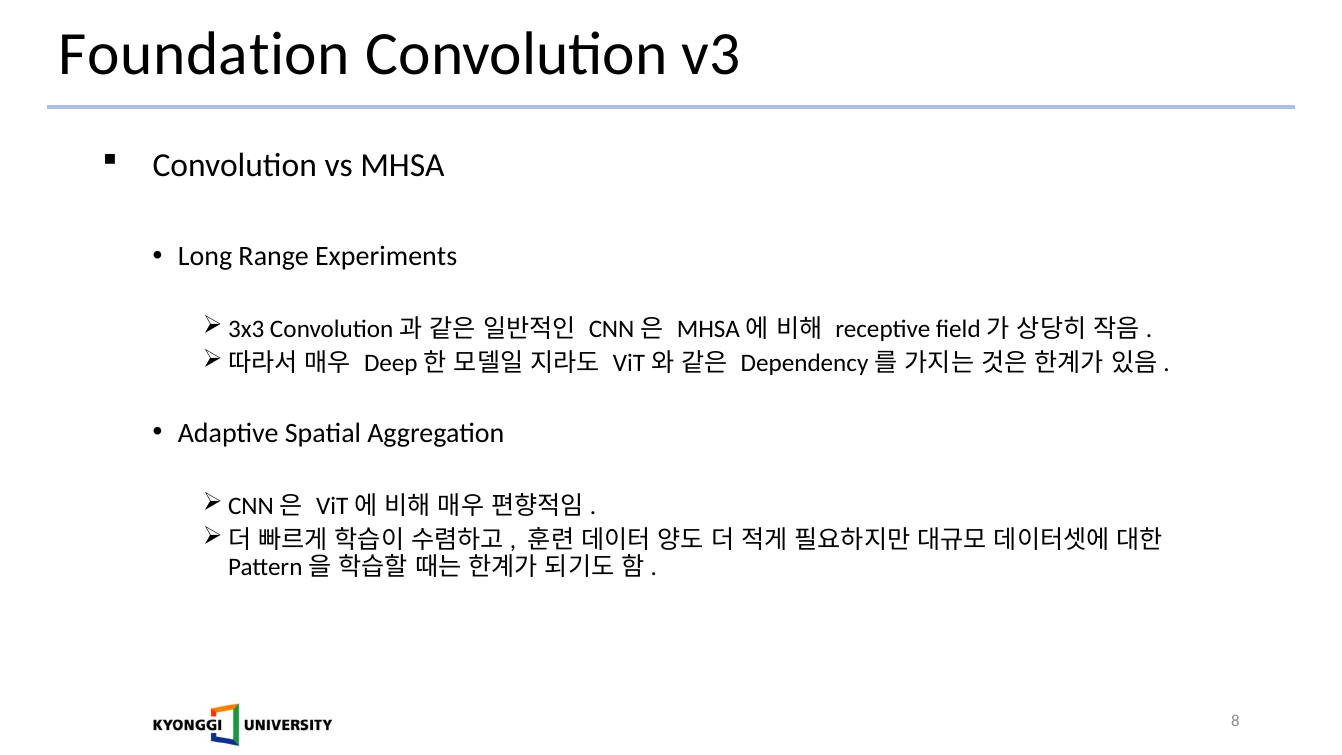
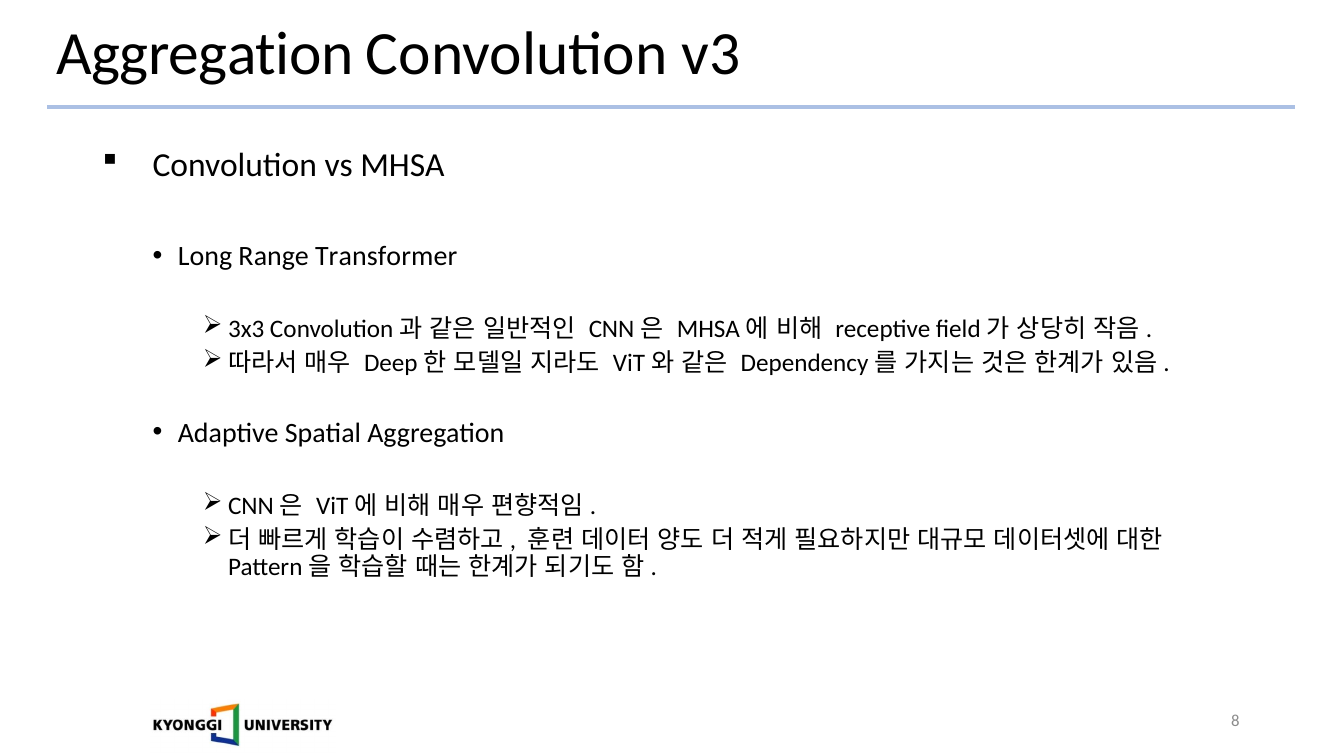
Foundation: Foundation -> Aggregation (205, 54)
Experiments: Experiments -> Transformer (386, 256)
